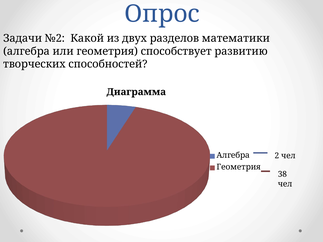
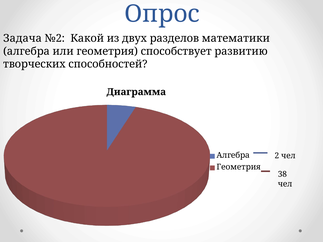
Задачи: Задачи -> Задача (23, 38)
